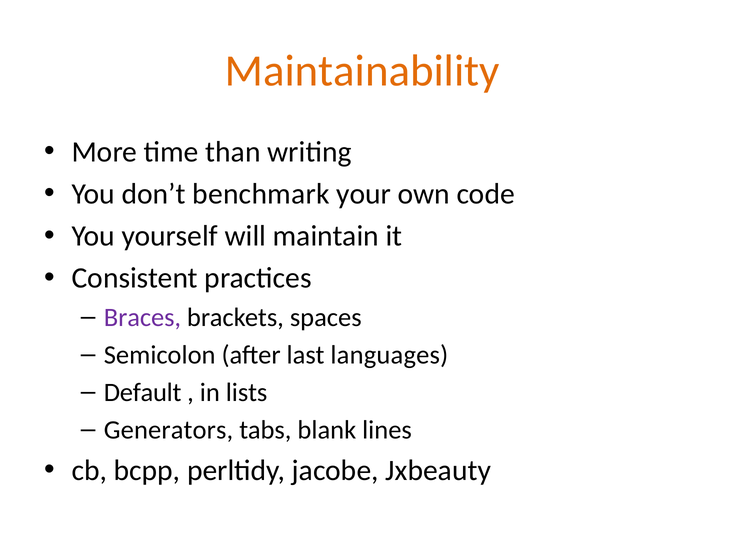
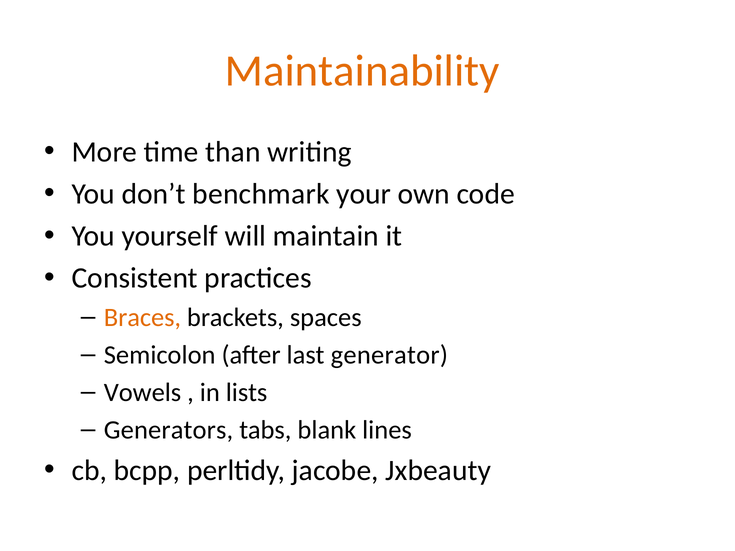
Braces colour: purple -> orange (142, 318)
languages: languages -> generator (389, 355)
Default: Default -> Vowels (143, 393)
